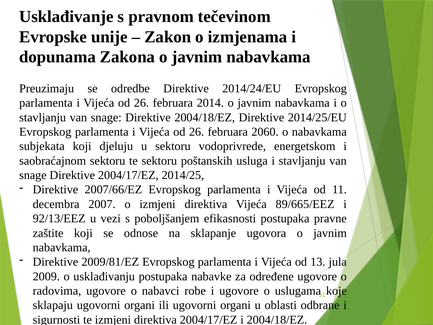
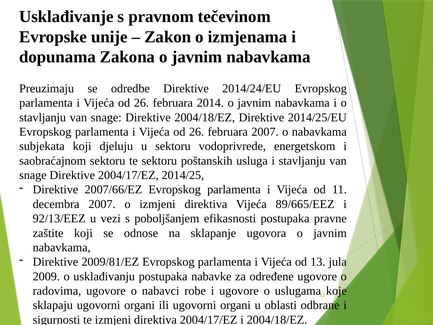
februara 2060: 2060 -> 2007 (265, 132)
